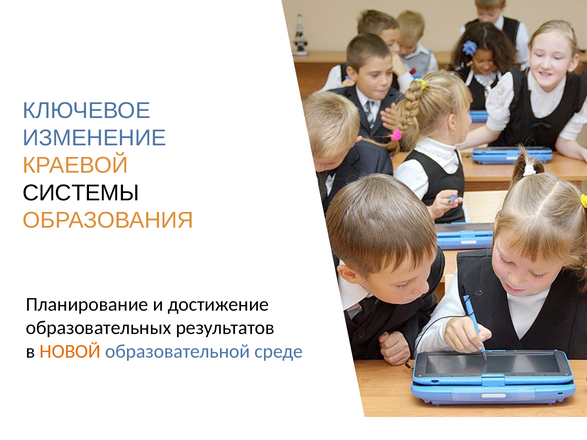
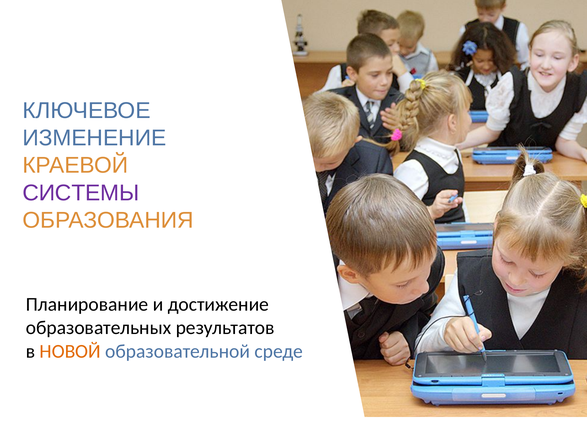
СИСТЕМЫ colour: black -> purple (81, 193)
